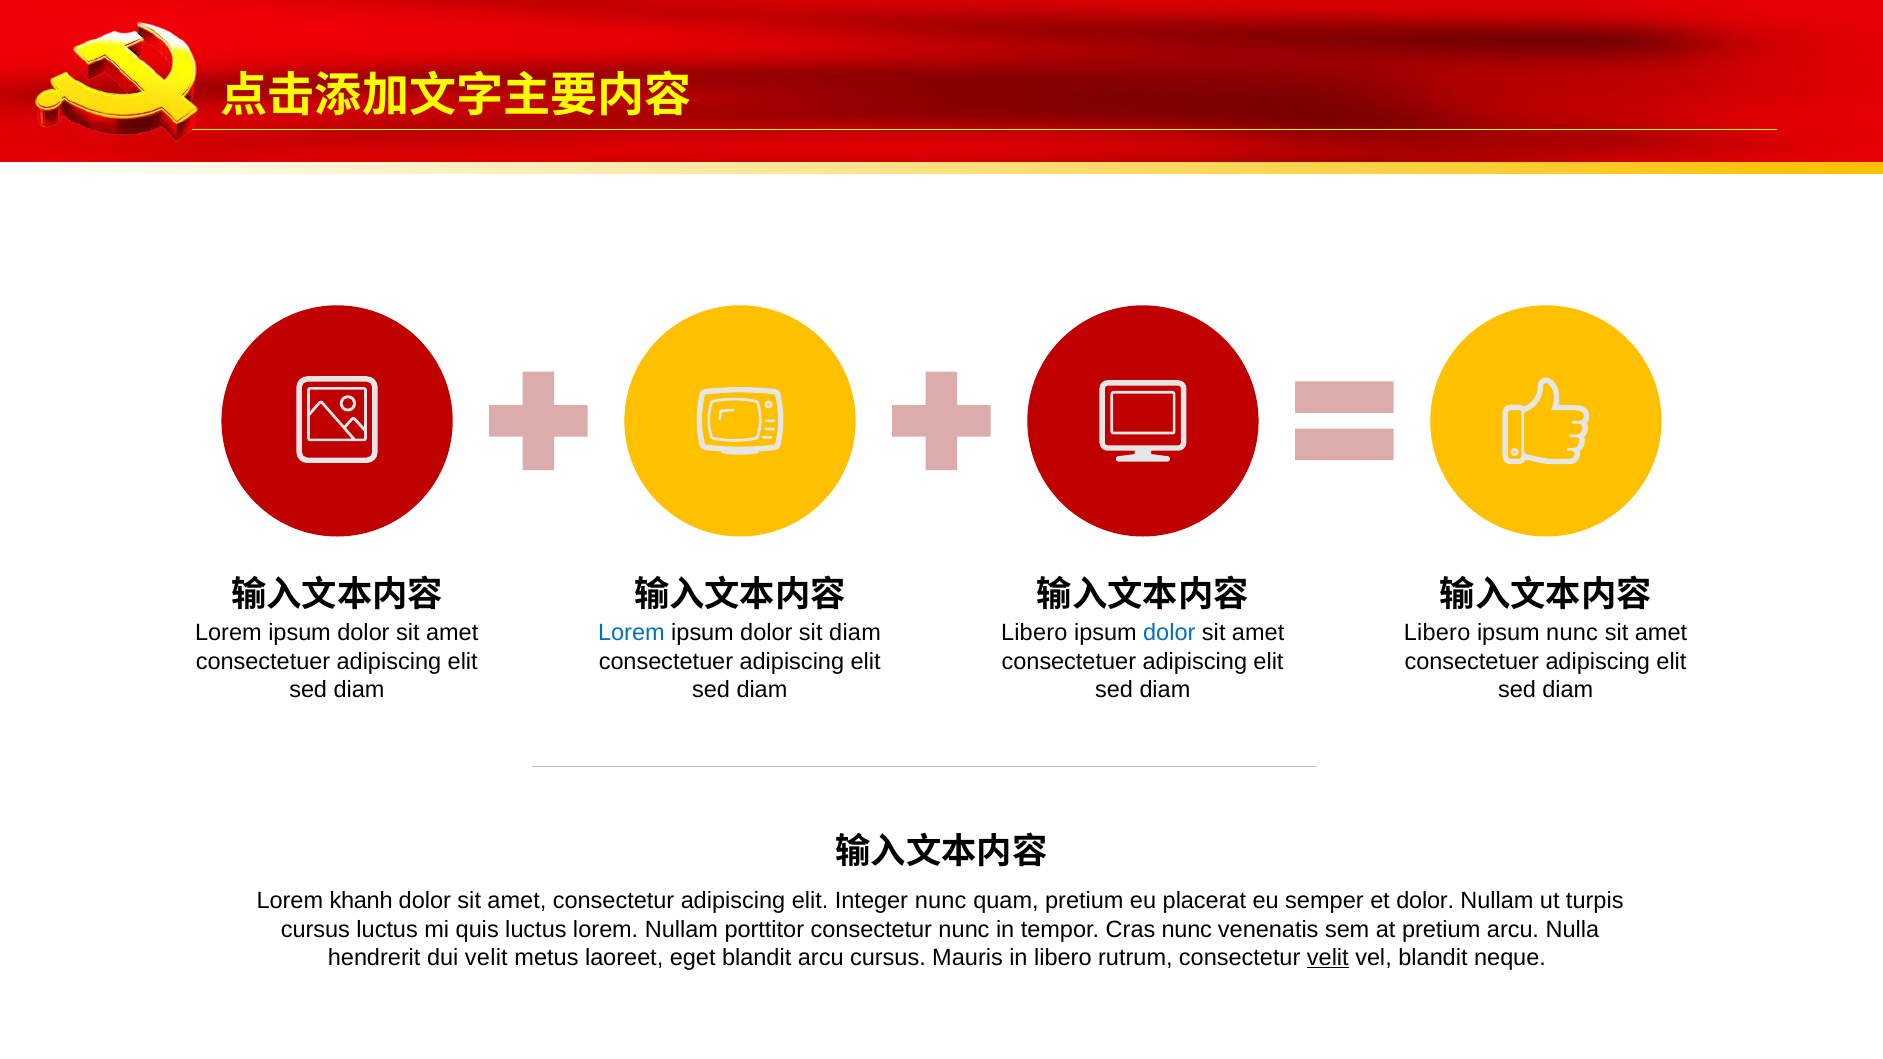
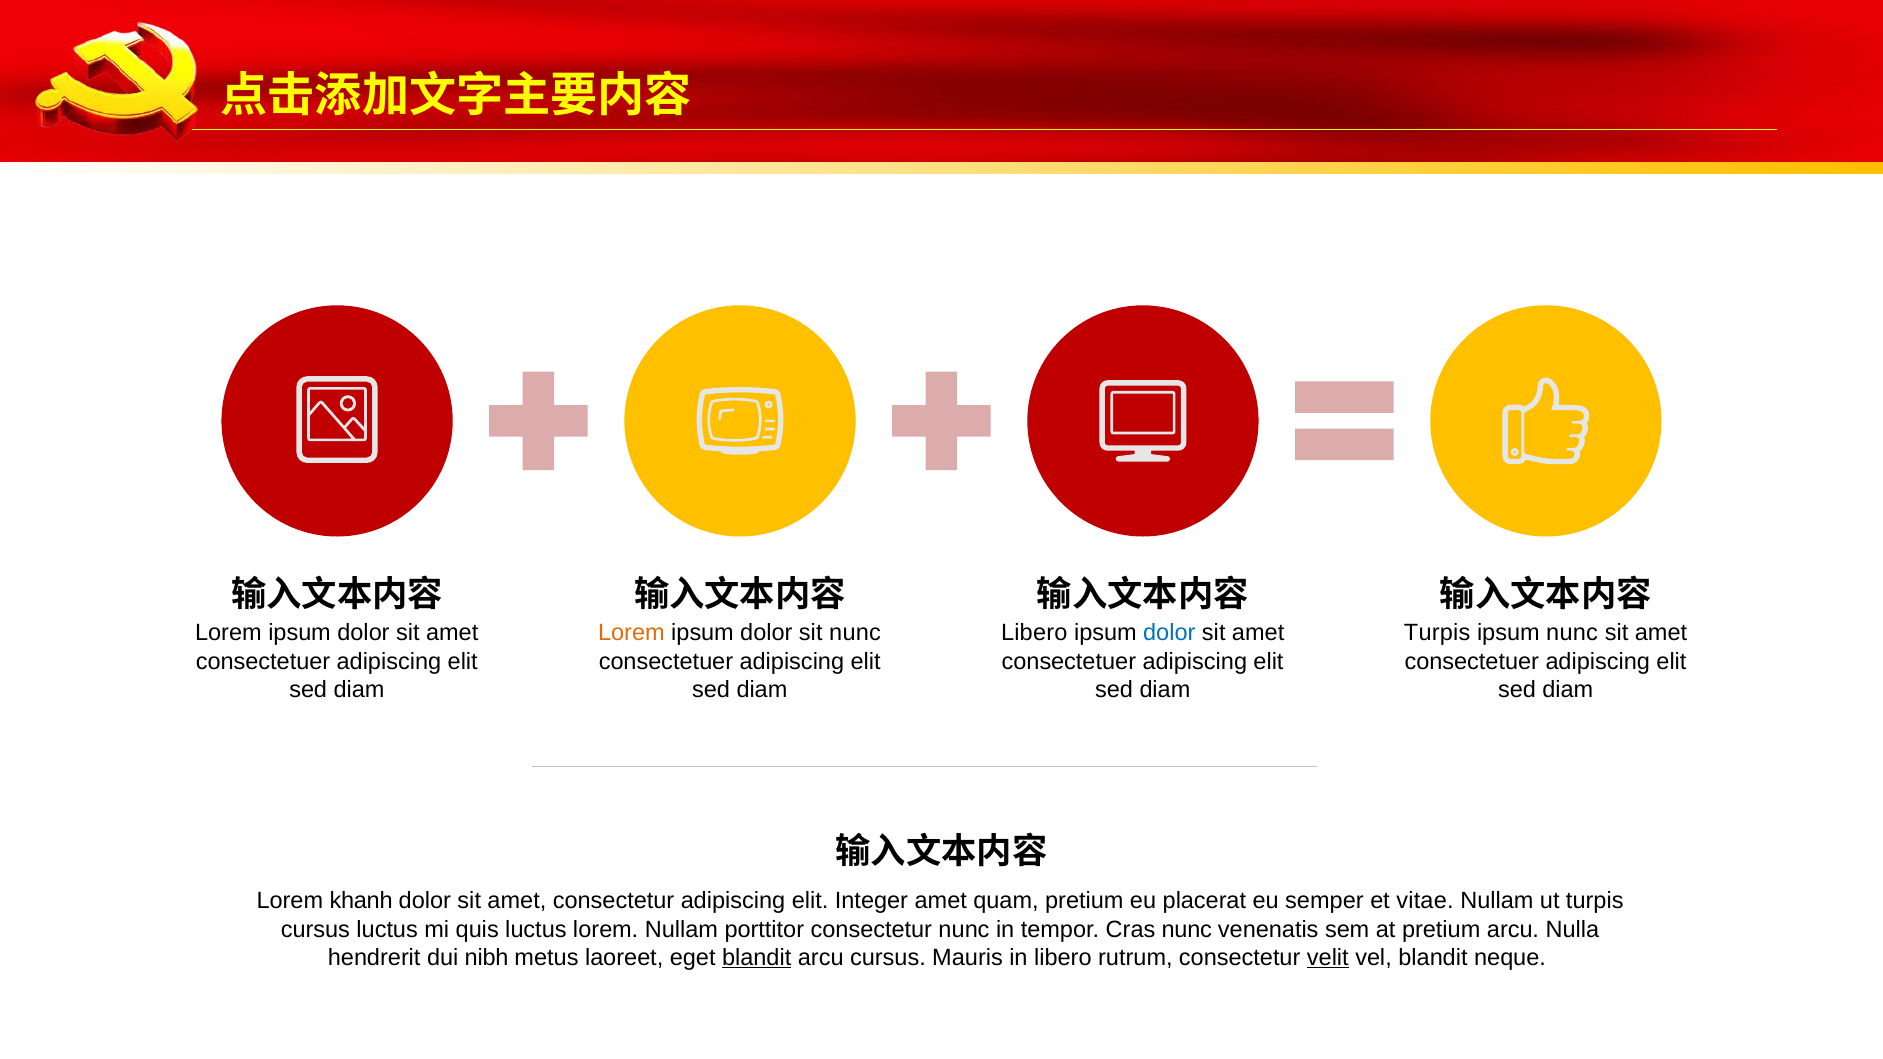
Lorem colour: blue -> orange (631, 633)
sit diam: diam -> nunc (855, 633)
Libero: Libero -> Turpis (1437, 633)
Integer nunc: nunc -> amet (941, 901)
et dolor: dolor -> vitae (1425, 901)
dui velit: velit -> nibh (487, 958)
blandit underline: none -> present (757, 958)
